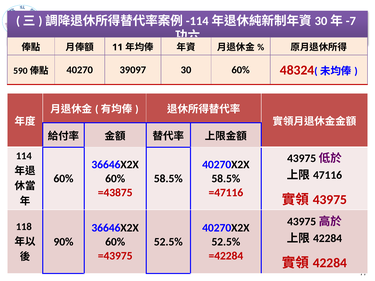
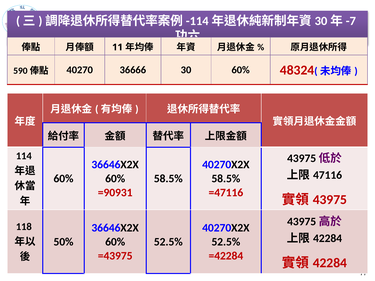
39097: 39097 -> 36666 (133, 70)
=43875: =43875 -> =90931 (115, 193)
90%: 90% -> 50% (63, 242)
